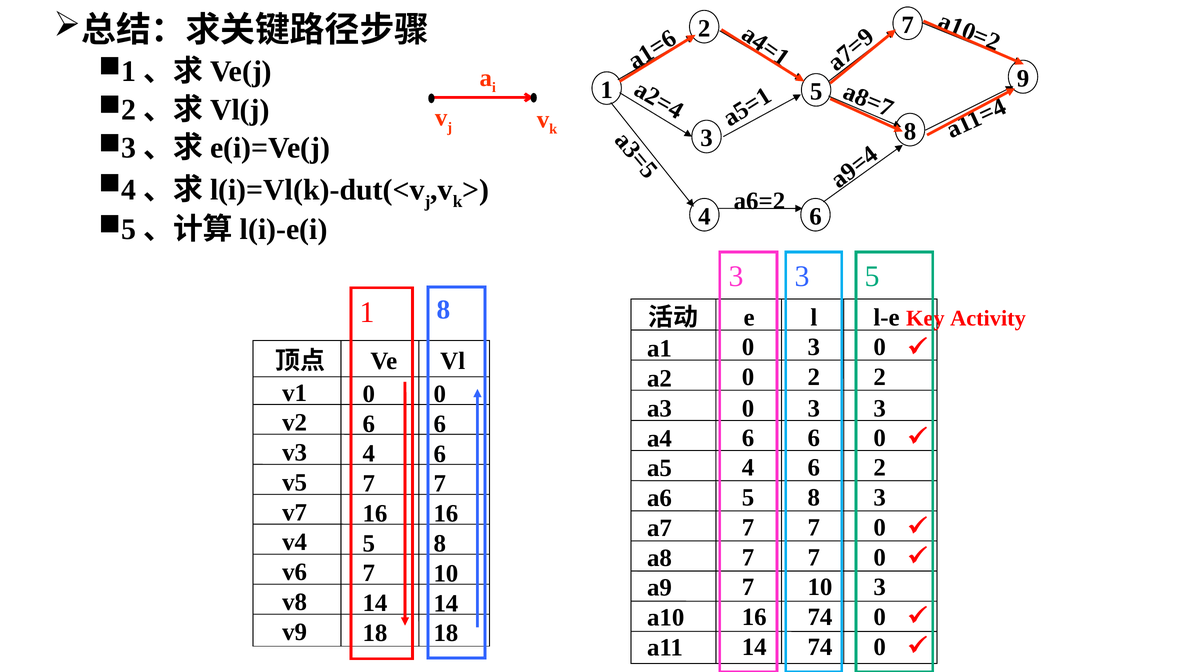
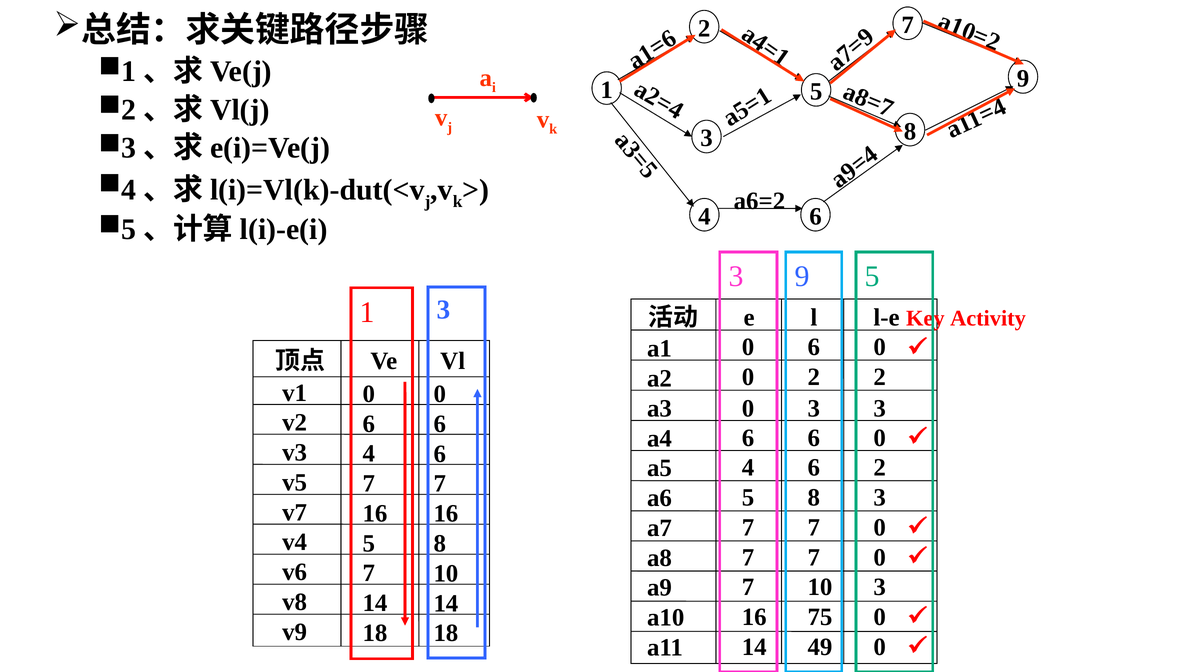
3: 3 -> 9 (802, 276)
1 8: 8 -> 3 (444, 310)
3: 3 -> 6 (814, 347)
16 74: 74 -> 75 (820, 617)
14 74: 74 -> 49 (820, 647)
